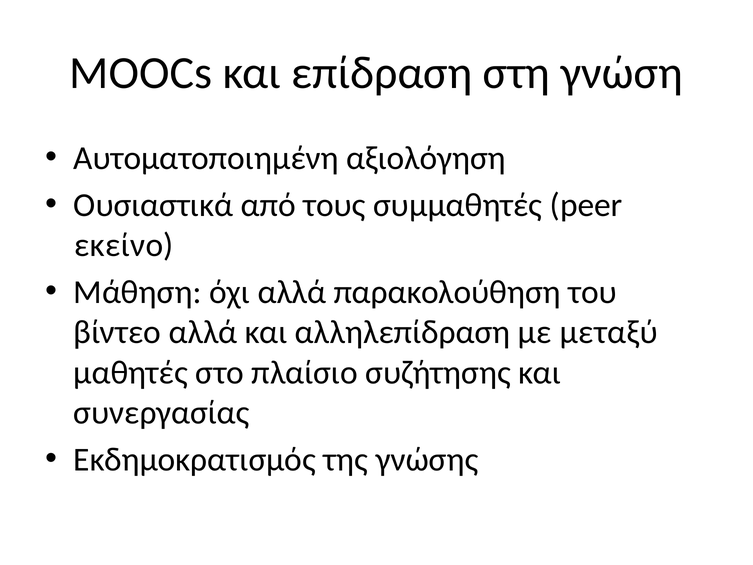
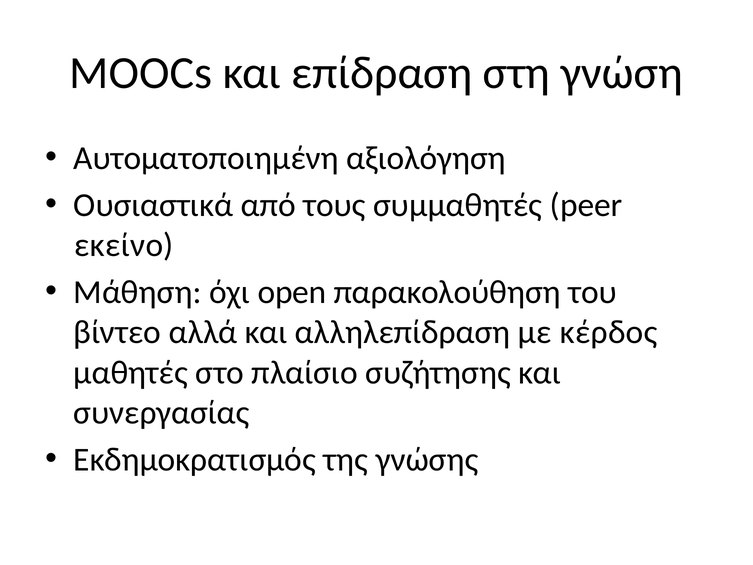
όχι αλλά: αλλά -> open (292, 292)
μεταξύ: μεταξύ -> κέρδος (609, 332)
